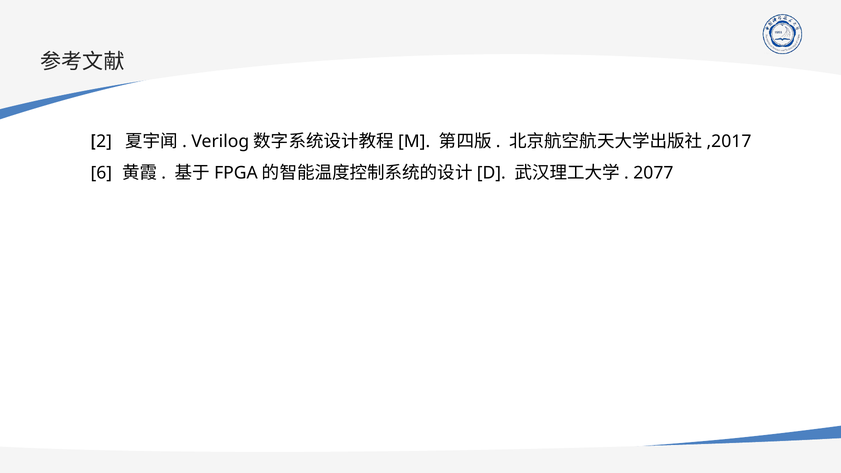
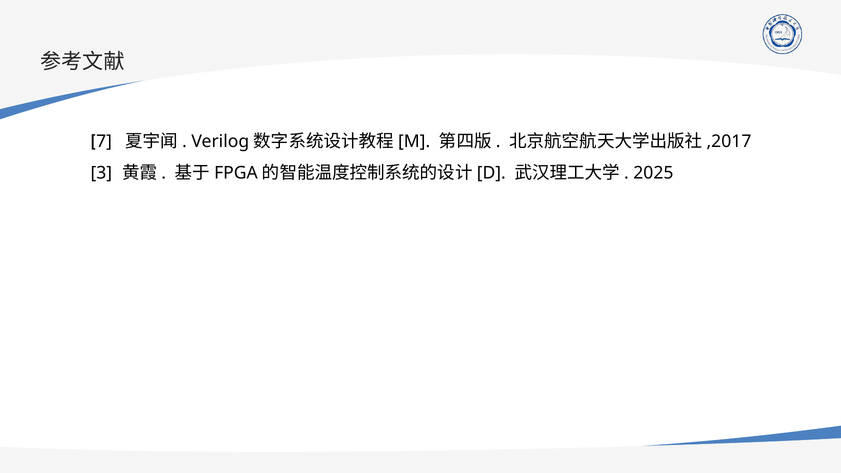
2: 2 -> 7 (104, 141)
6: 6 -> 3 (101, 173)
2077: 2077 -> 2025 (653, 173)
